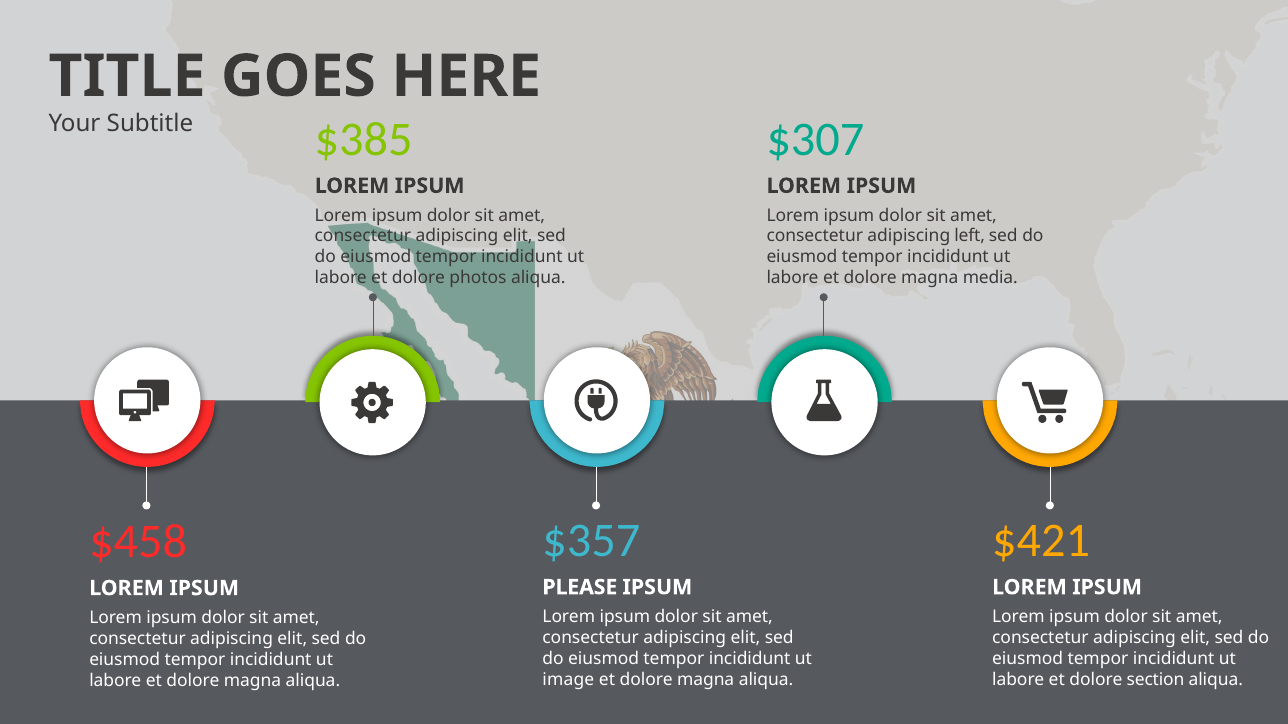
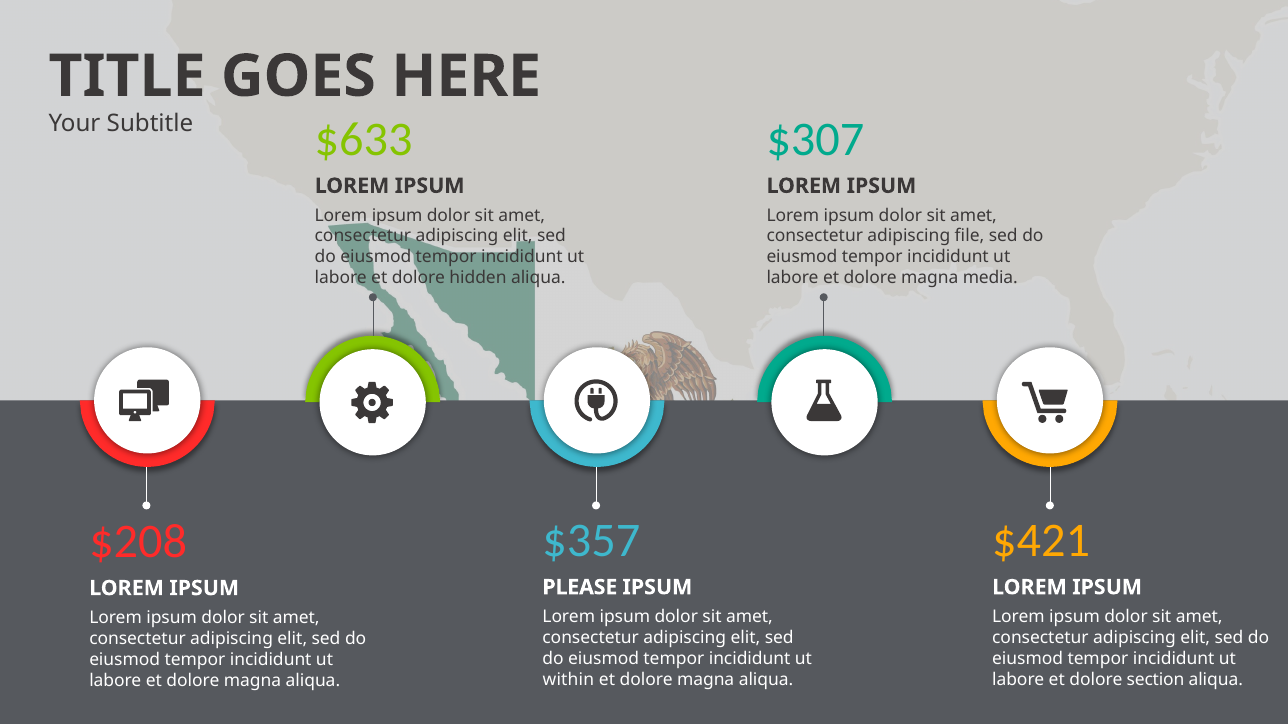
$385: $385 -> $633 (364, 140)
left: left -> file (970, 236)
photos: photos -> hidden (478, 278)
$458: $458 -> $208 (138, 542)
image: image -> within (568, 680)
